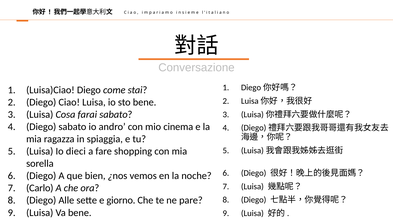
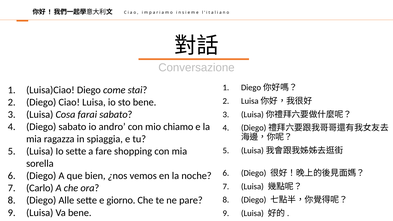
cinema: cinema -> chiamo (178, 127)
Io dieci: dieci -> sette (76, 151)
